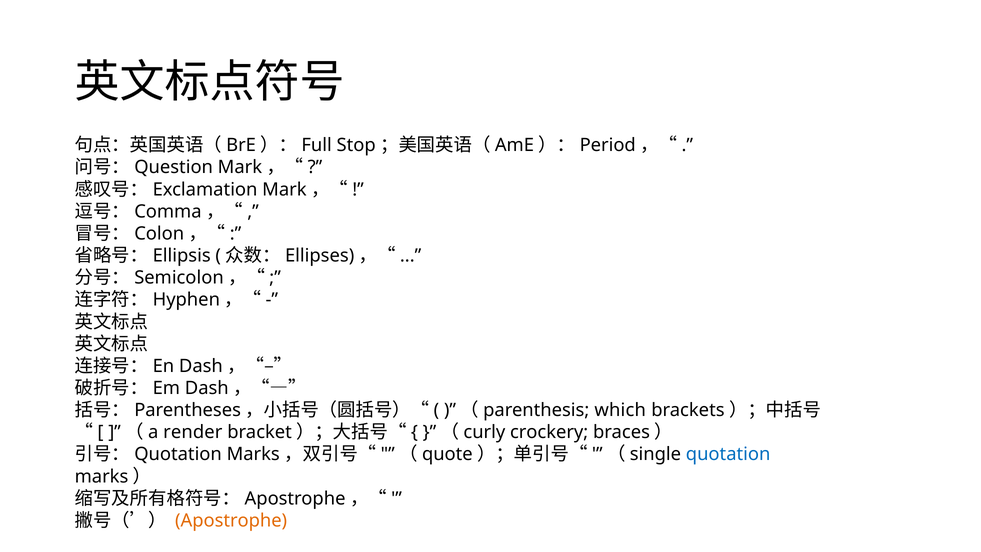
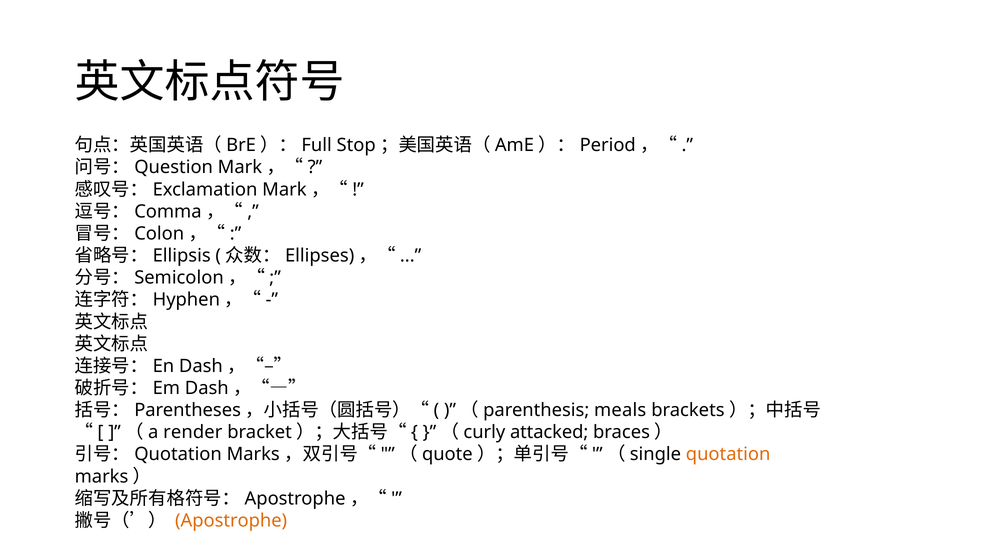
which: which -> meals (620, 410)
crockery: crockery -> attacked (549, 432)
quotation colour: blue -> orange (728, 454)
